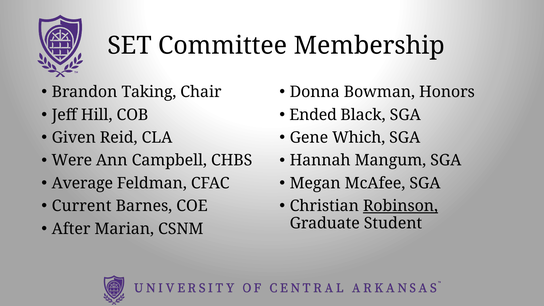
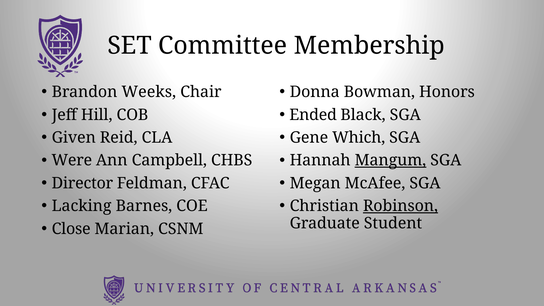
Taking: Taking -> Weeks (149, 92)
Mangum underline: none -> present (390, 160)
Average: Average -> Director (82, 183)
Current: Current -> Lacking (82, 206)
After: After -> Close (71, 229)
